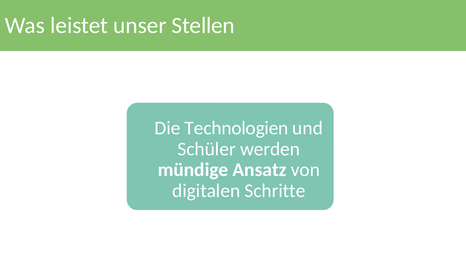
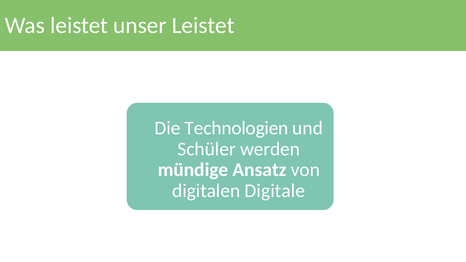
unser Stellen: Stellen -> Leistet (203, 25)
Schritte: Schritte -> Digitale (275, 191)
